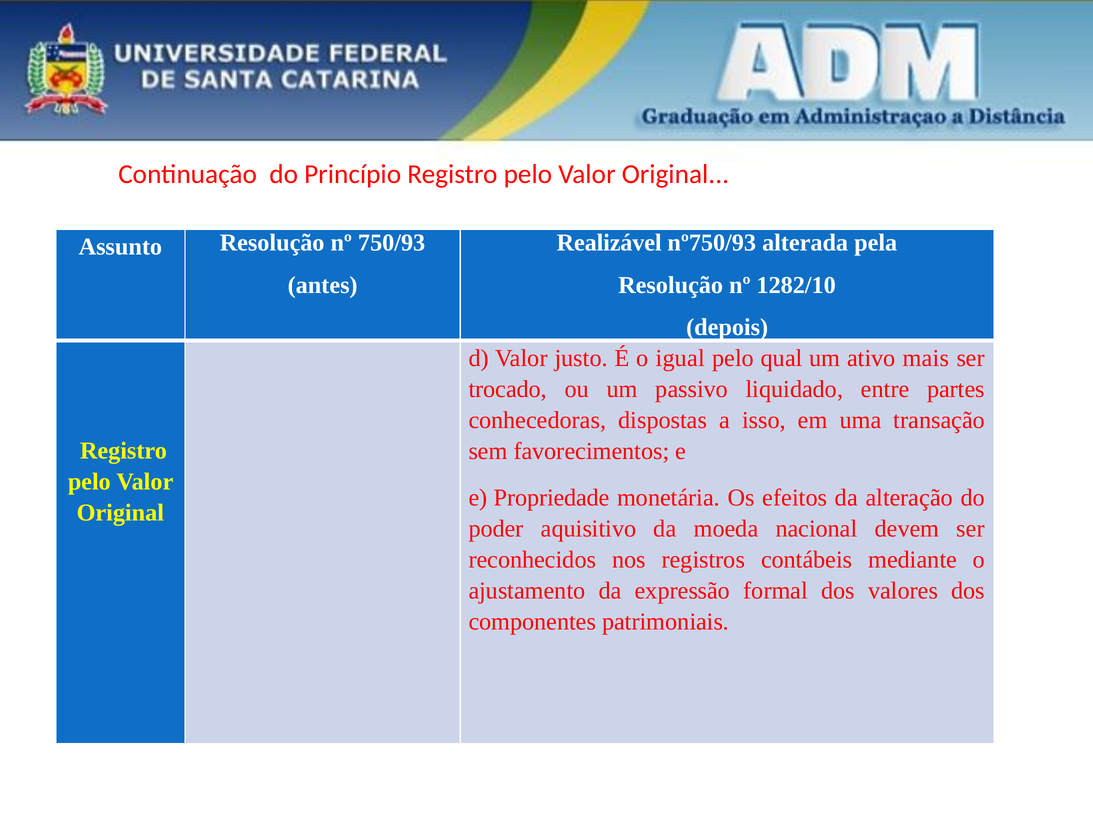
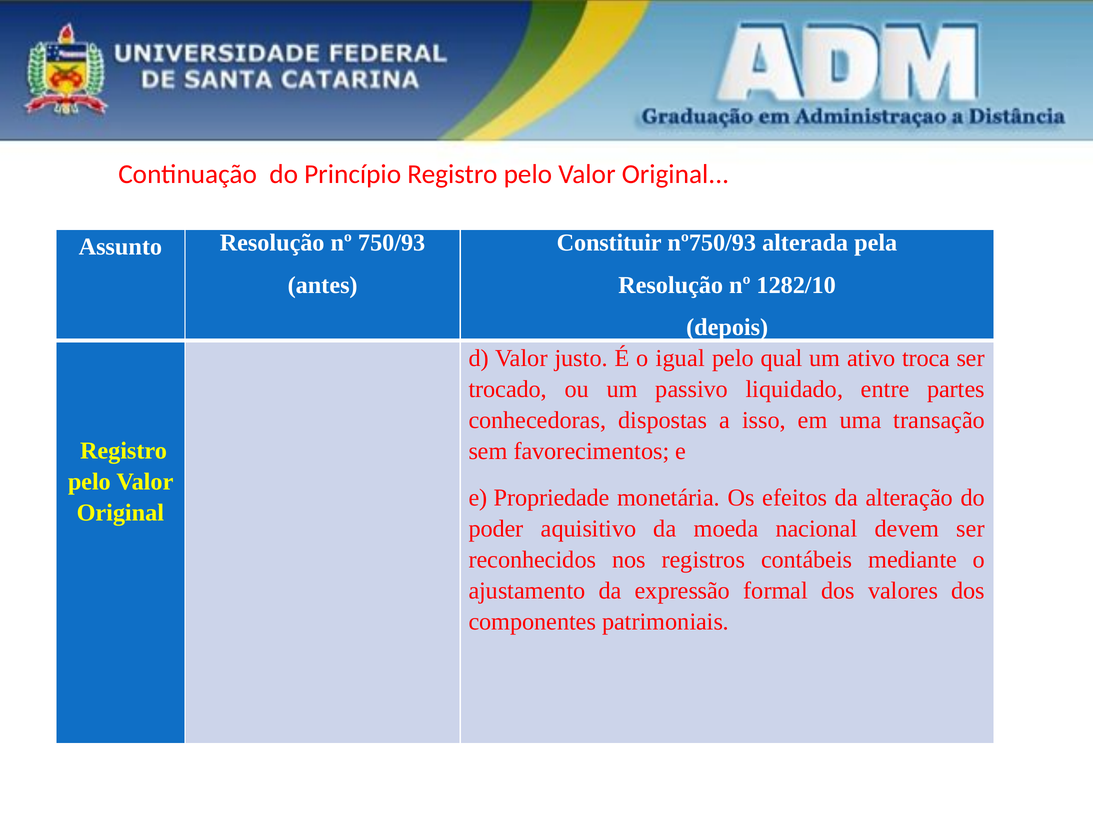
Realizável: Realizável -> Constituir (609, 243)
mais: mais -> troca (926, 358)
